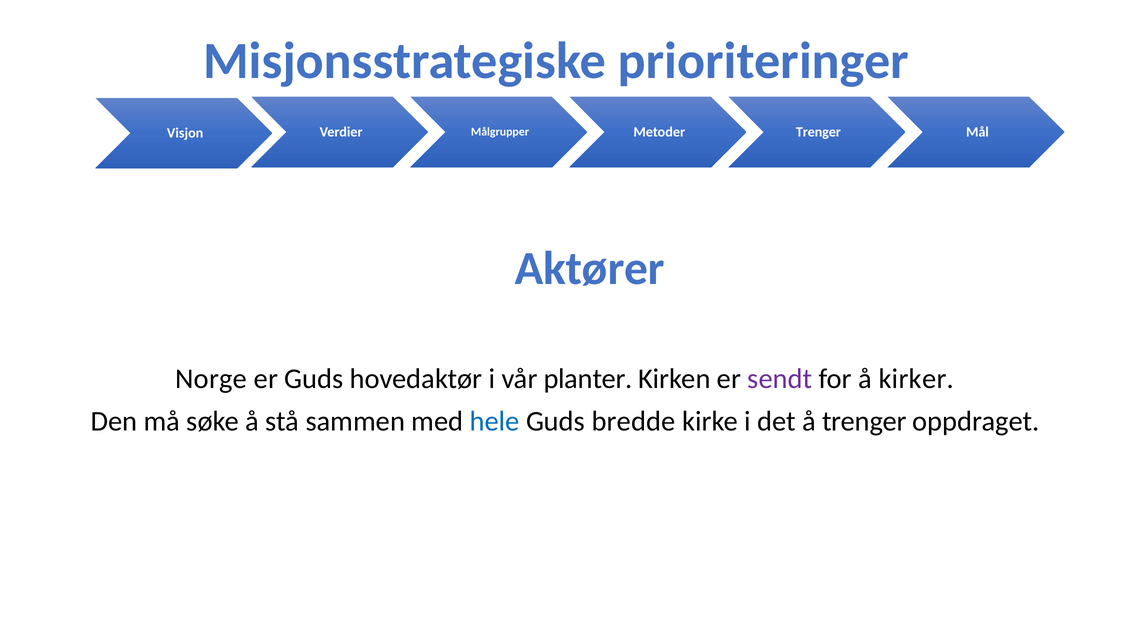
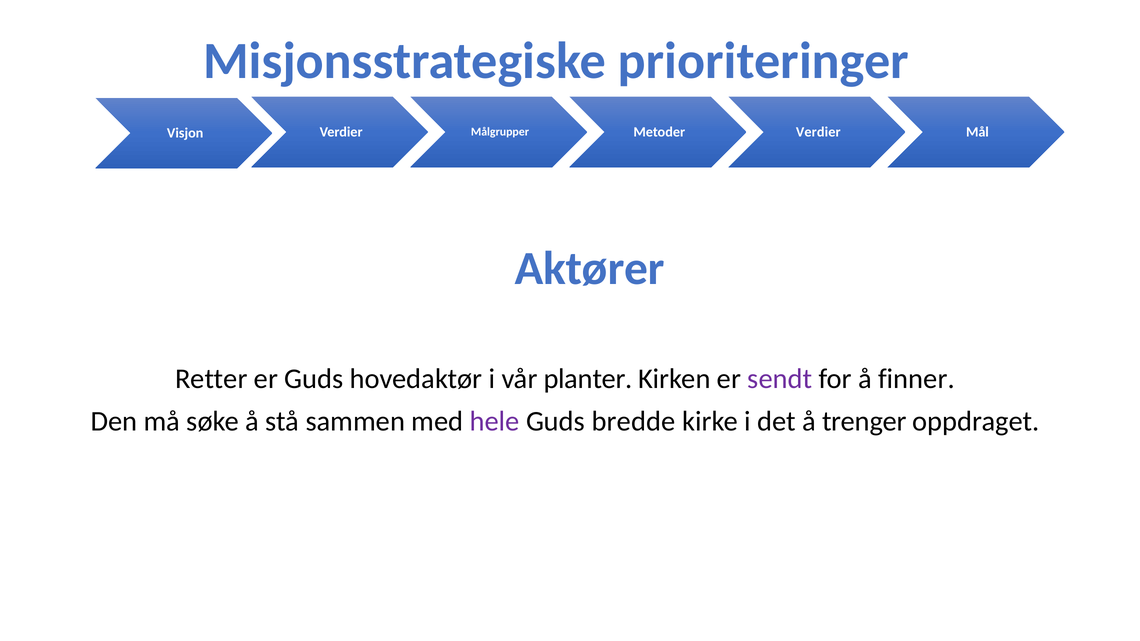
Trenger: Trenger -> Verdier (818, 132)
Norge: Norge -> Retter (211, 379)
kirker: kirker -> finner (916, 379)
hele colour: blue -> purple (495, 421)
